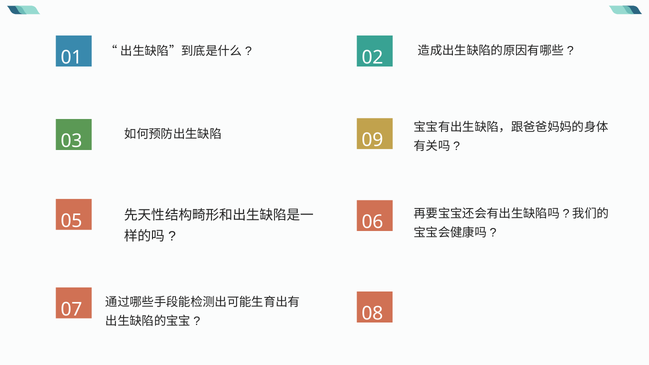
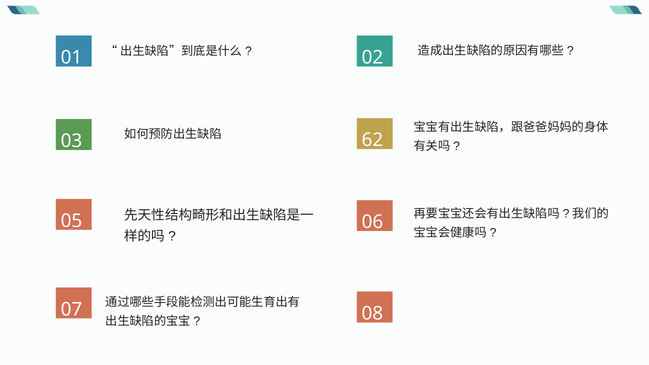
09: 09 -> 62 (372, 140)
